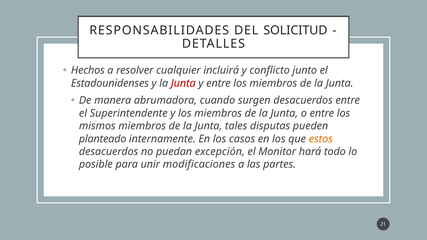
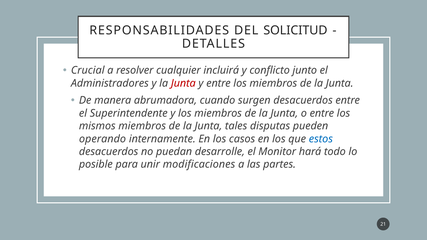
Hechos: Hechos -> Crucial (88, 70)
Estadounidenses: Estadounidenses -> Administradores (110, 83)
planteado: planteado -> operando (103, 139)
estos colour: orange -> blue (321, 139)
excepción: excepción -> desarrolle (220, 152)
